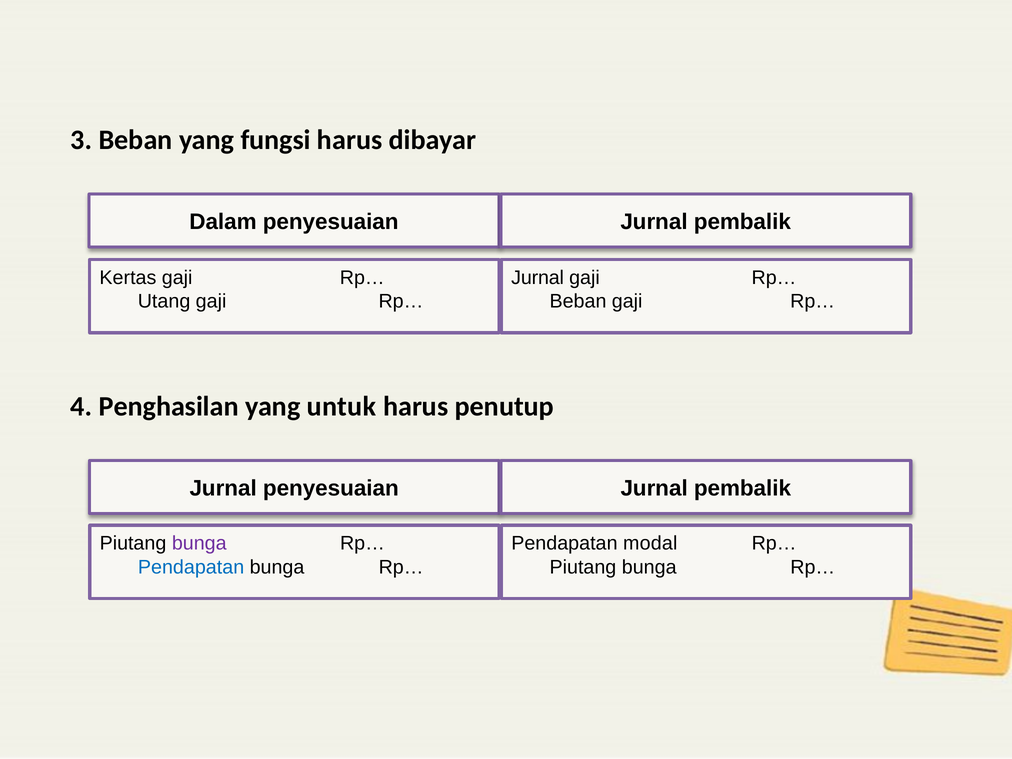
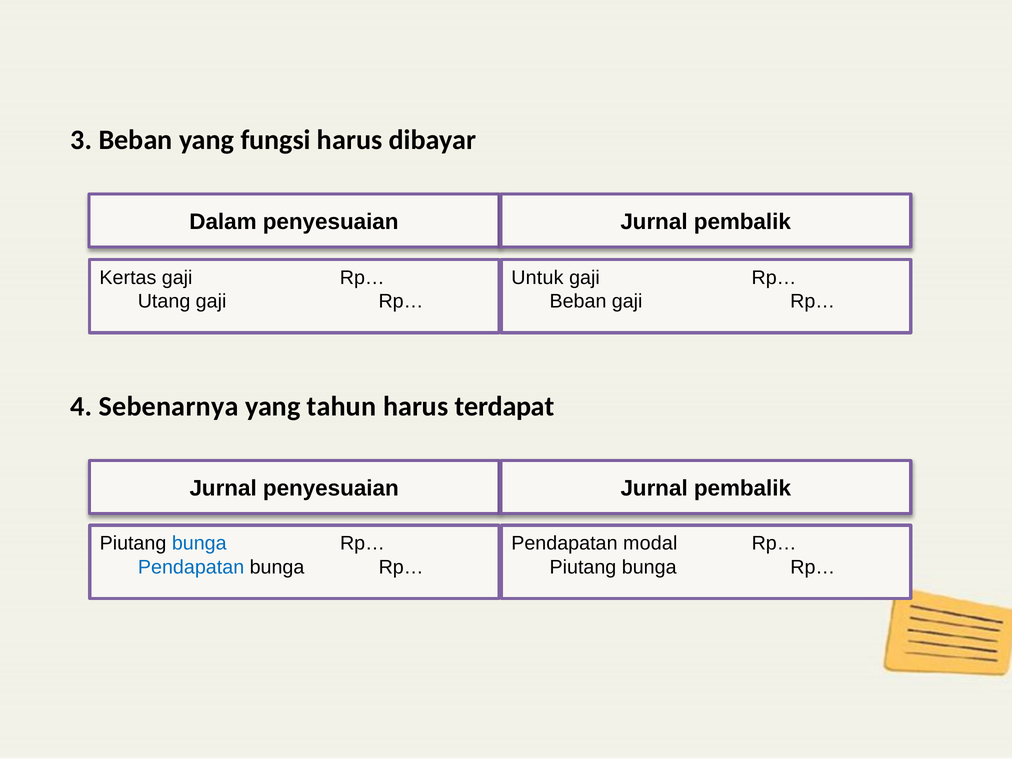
Jurnal: Jurnal -> Untuk (537, 278)
Penghasilan: Penghasilan -> Sebenarnya (169, 407)
untuk: untuk -> tahun (342, 407)
penutup: penutup -> terdapat (504, 407)
bunga colour: purple -> blue (199, 543)
